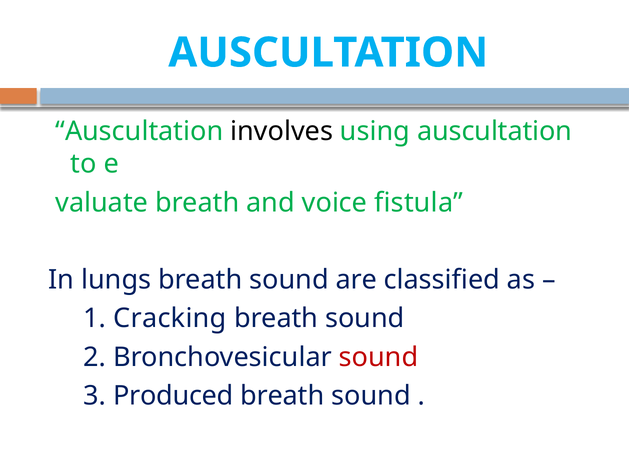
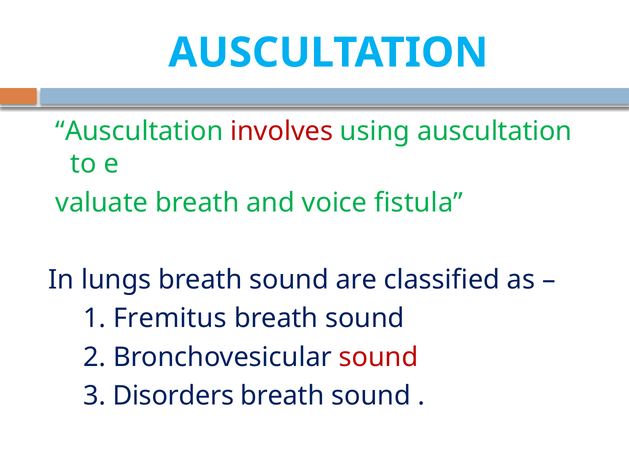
involves colour: black -> red (282, 131)
Cracking: Cracking -> Fremitus (170, 318)
Produced: Produced -> Disorders (173, 396)
